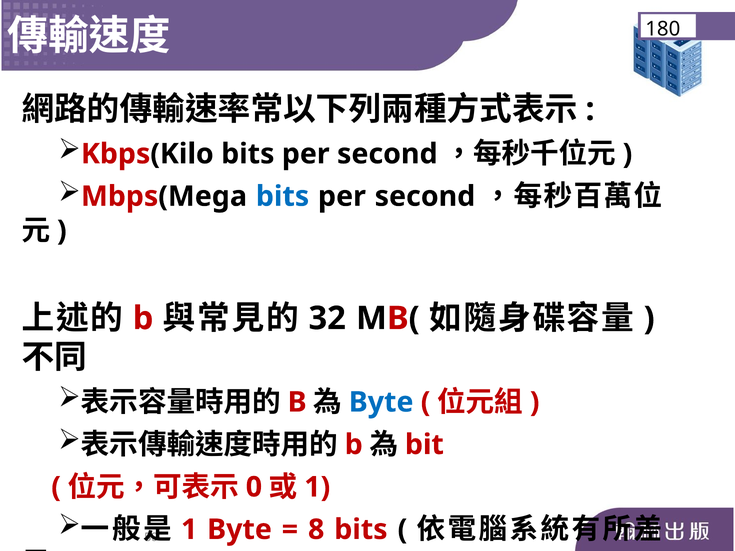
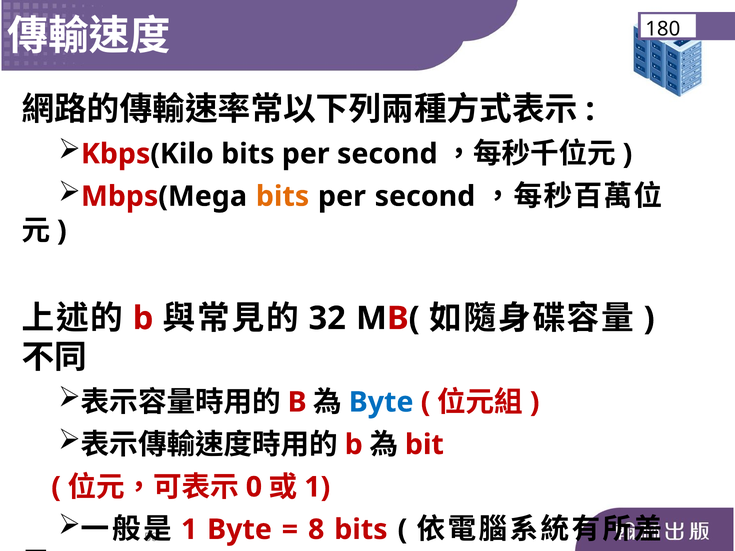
bits colour: blue -> orange (283, 196)
